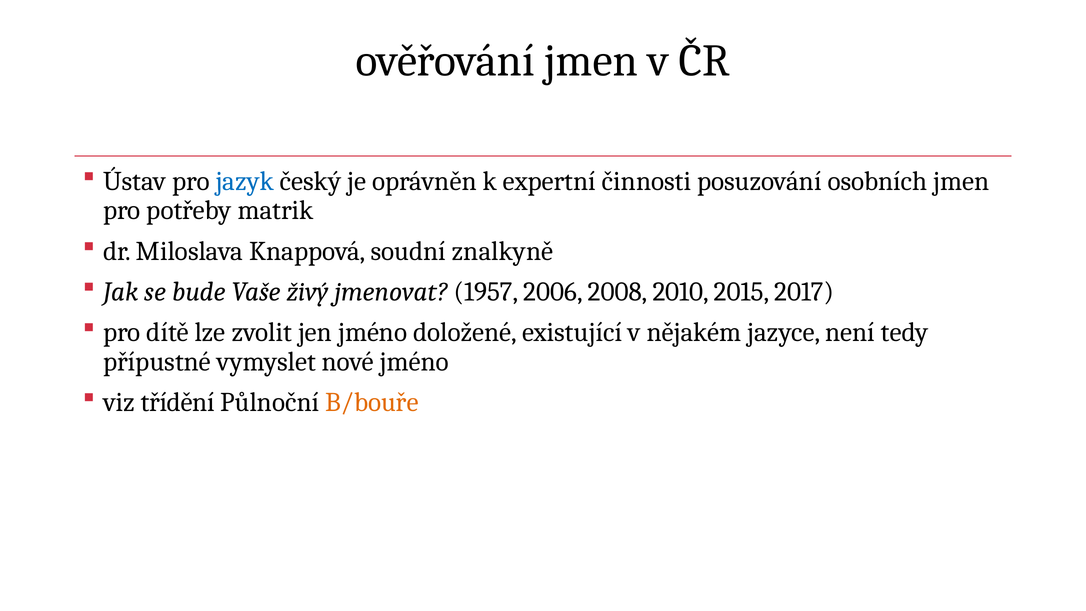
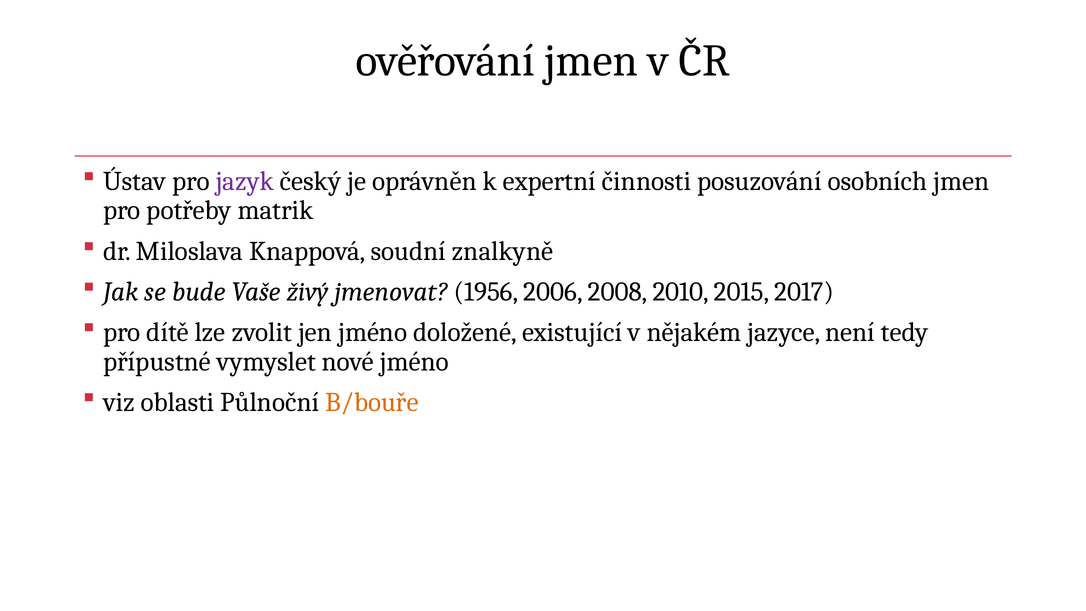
jazyk colour: blue -> purple (245, 181)
1957: 1957 -> 1956 (486, 292)
třídění: třídění -> oblasti (178, 402)
